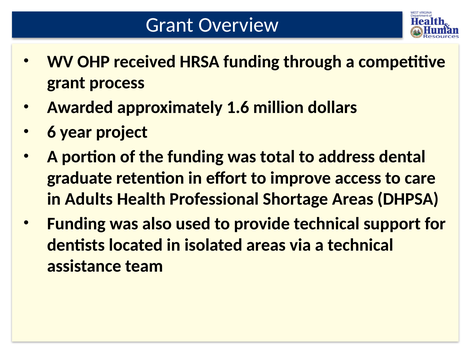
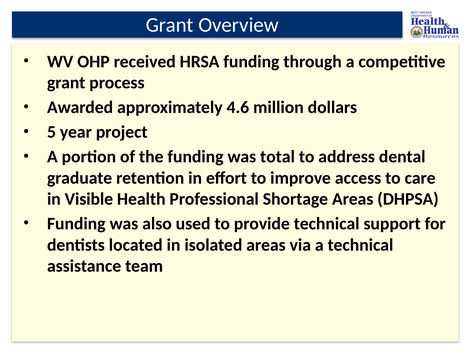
1.6: 1.6 -> 4.6 (238, 108)
6: 6 -> 5 (51, 132)
Adults: Adults -> Visible (89, 199)
